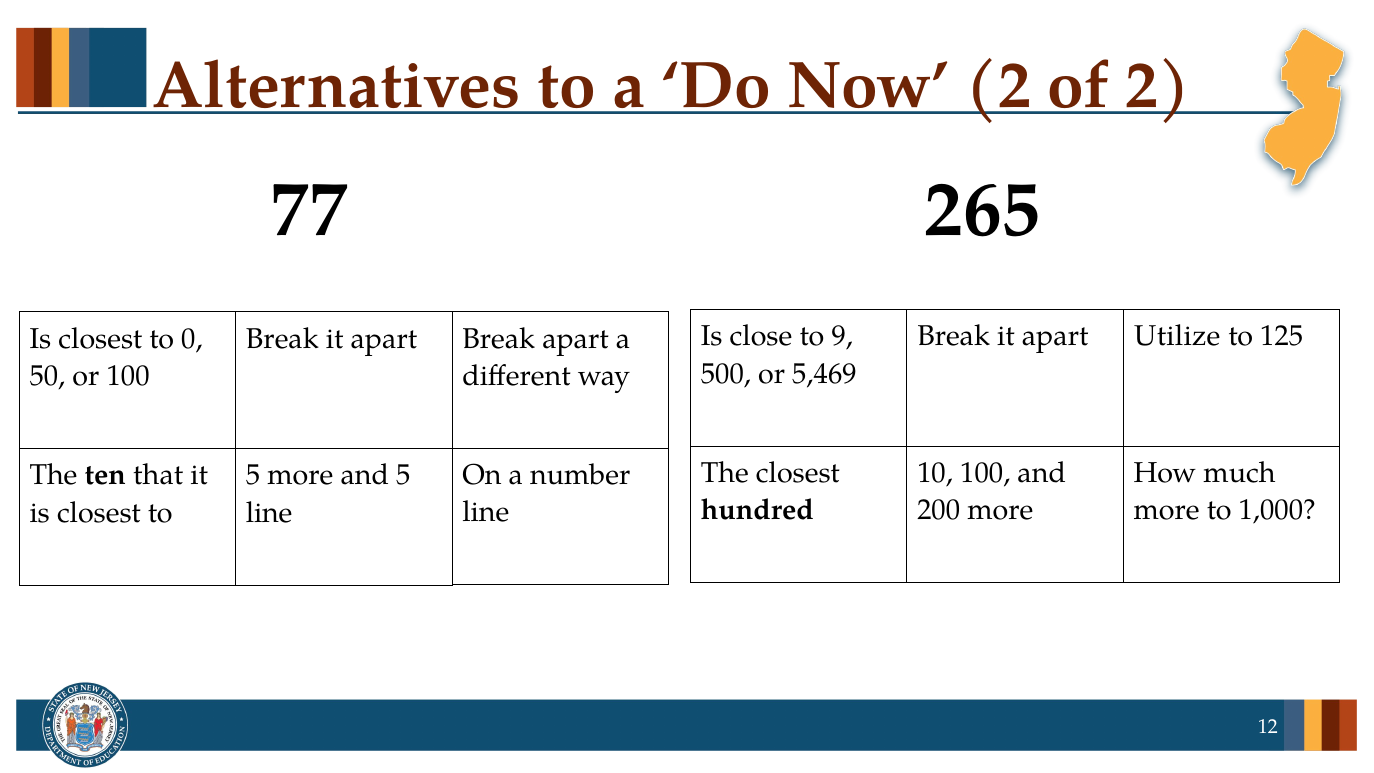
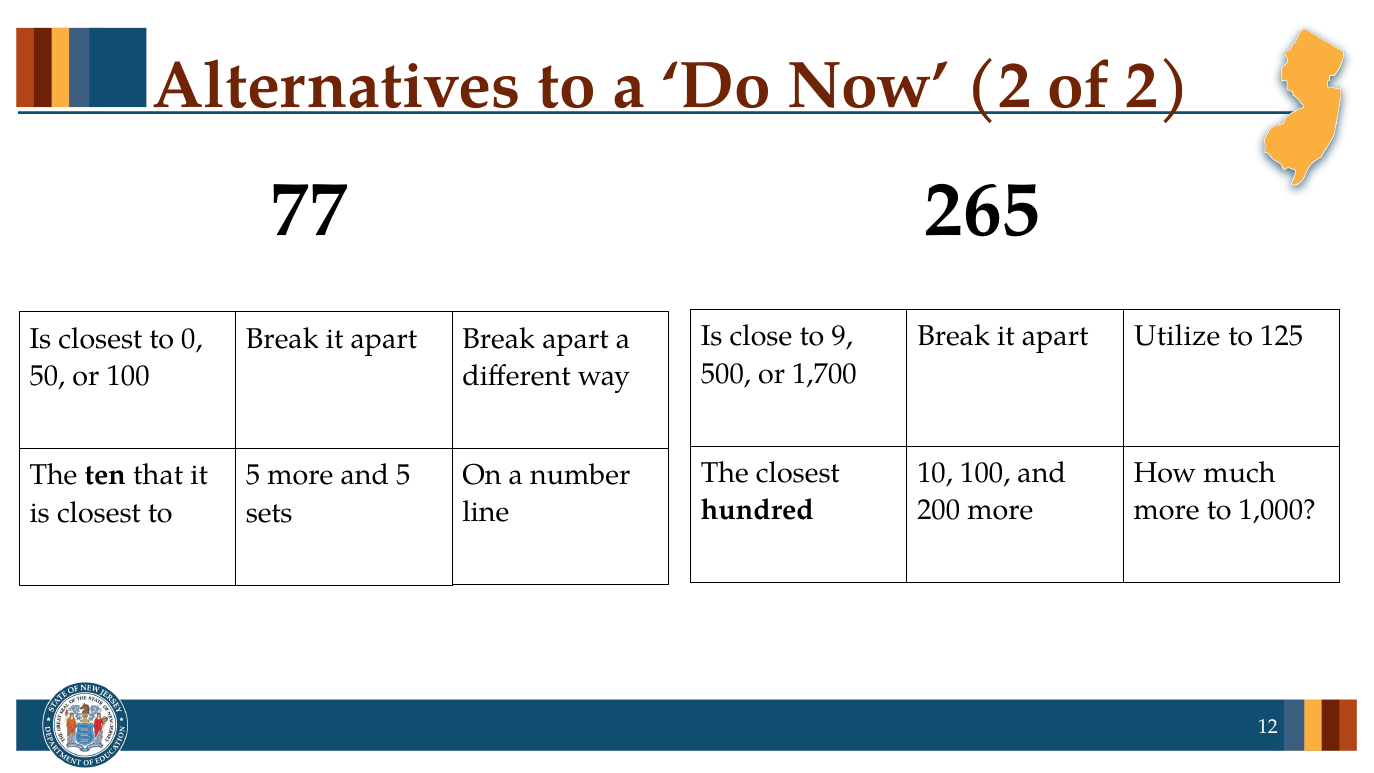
5,469: 5,469 -> 1,700 (824, 374)
line: line -> sets (269, 513)
